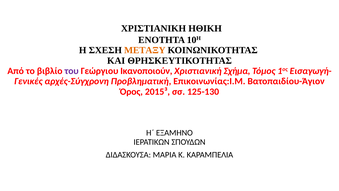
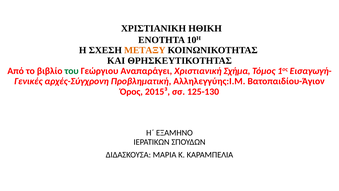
του colour: purple -> green (72, 71)
Ικανοποιούν: Ικανοποιούν -> Αναπαράγει (146, 71)
Επικοινωνίας:Ι.Μ: Επικοινωνίας:Ι.Μ -> Αλληλεγγύης:Ι.Μ (209, 81)
